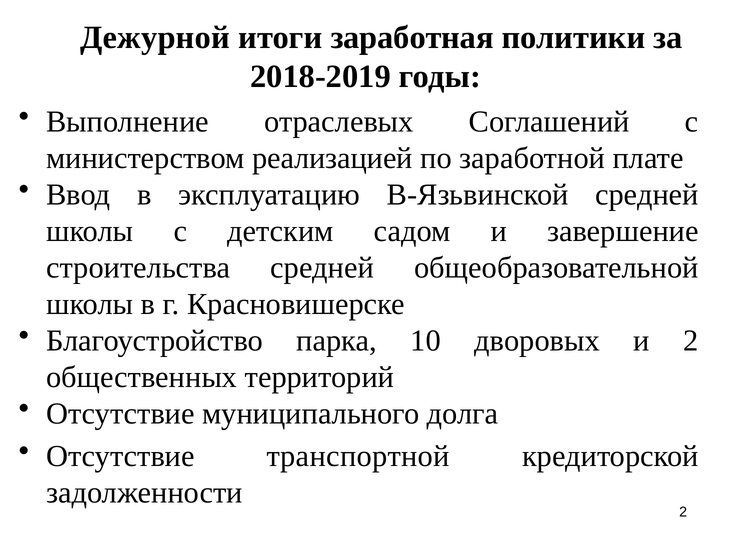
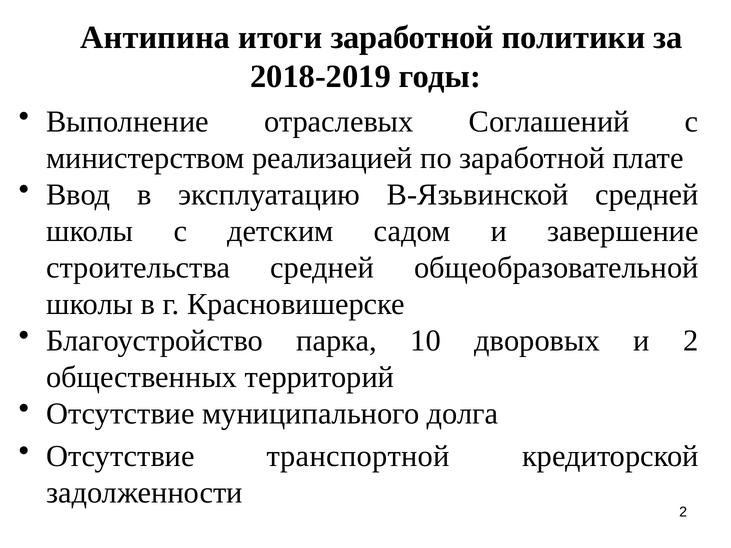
Дежурной: Дежурной -> Антипина (155, 38)
итоги заработная: заработная -> заработной (412, 38)
